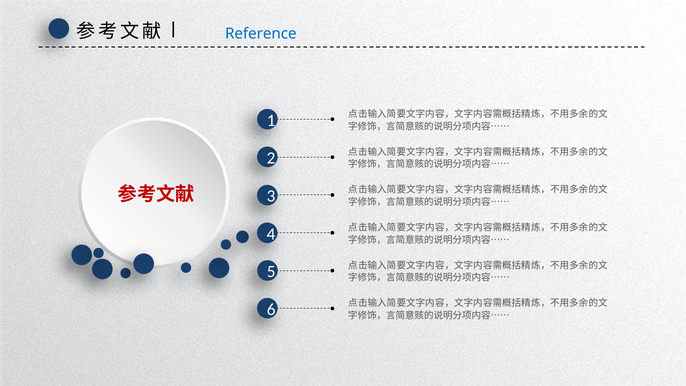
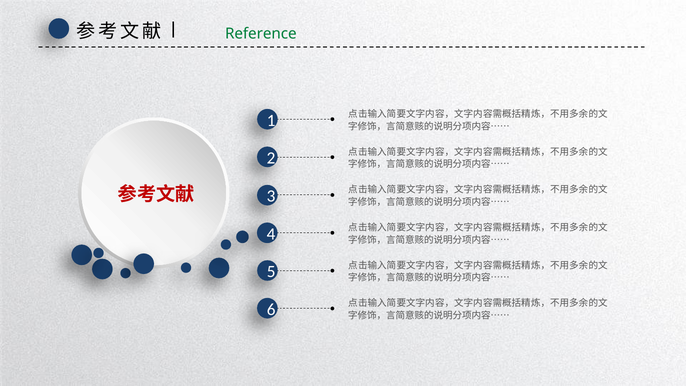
Reference colour: blue -> green (261, 34)
